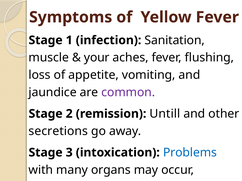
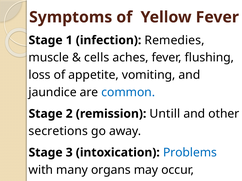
Sanitation: Sanitation -> Remedies (175, 40)
your: your -> cells (97, 58)
common colour: purple -> blue (128, 93)
